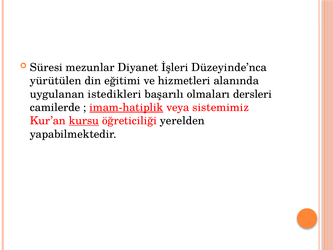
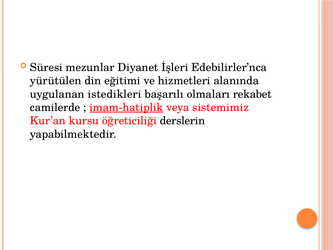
Düzeyinde’nca: Düzeyinde’nca -> Edebilirler’nca (229, 67)
dersleri: dersleri -> rekabet (252, 94)
kursu underline: present -> none (84, 121)
yerelden: yerelden -> derslerin (182, 121)
